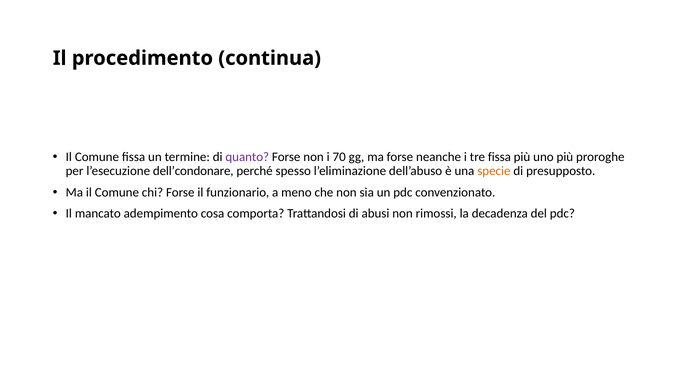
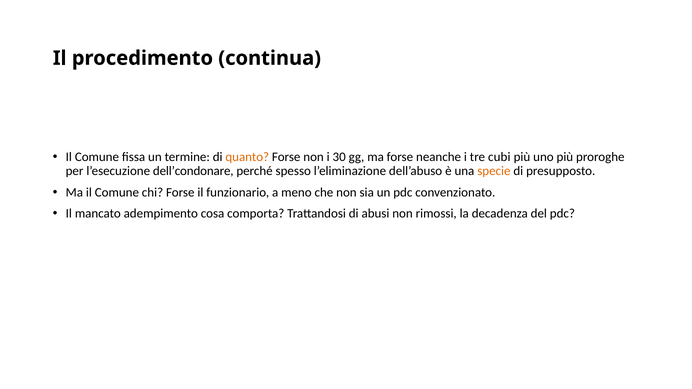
quanto colour: purple -> orange (247, 157)
70: 70 -> 30 (339, 157)
tre fissa: fissa -> cubi (499, 157)
